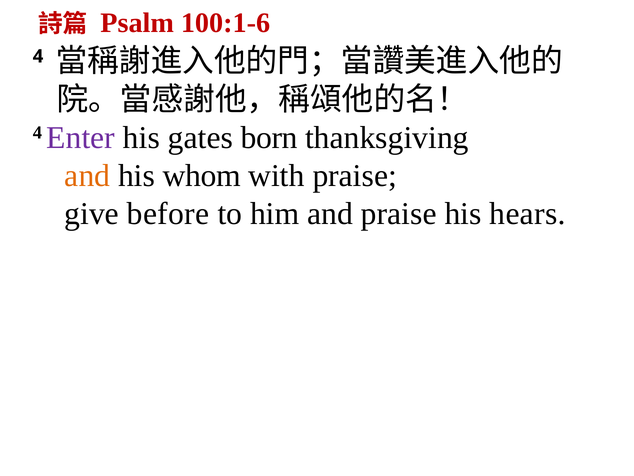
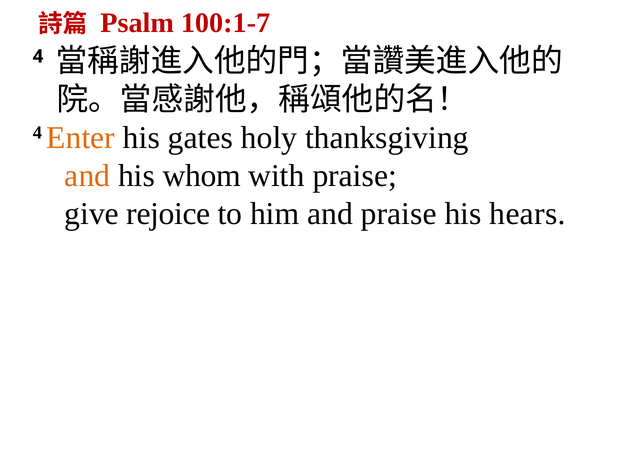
100:1-6: 100:1-6 -> 100:1-7 (225, 23)
Enter colour: purple -> orange (81, 137)
born: born -> holy (269, 137)
before: before -> rejoice (168, 214)
